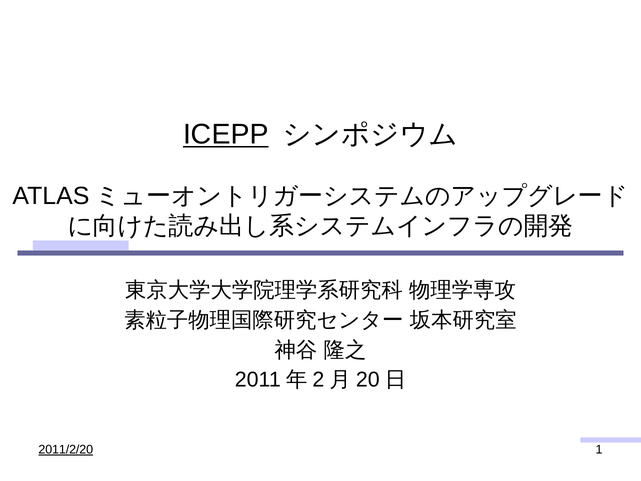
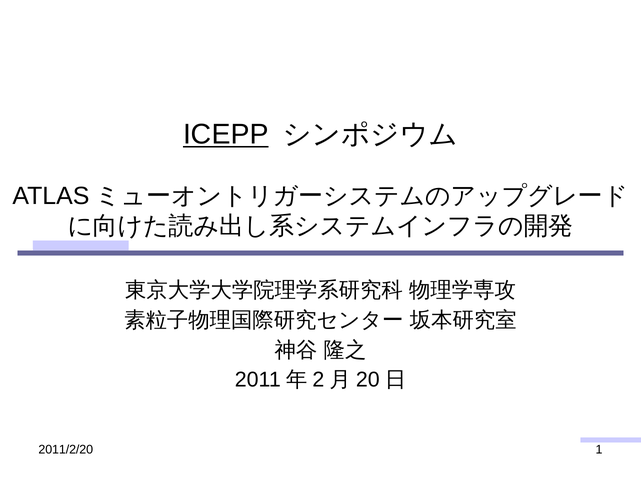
2011/2/20 underline: present -> none (66, 449)
